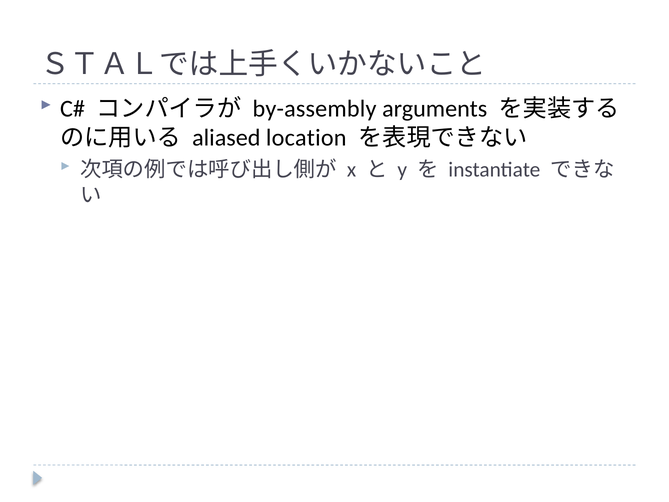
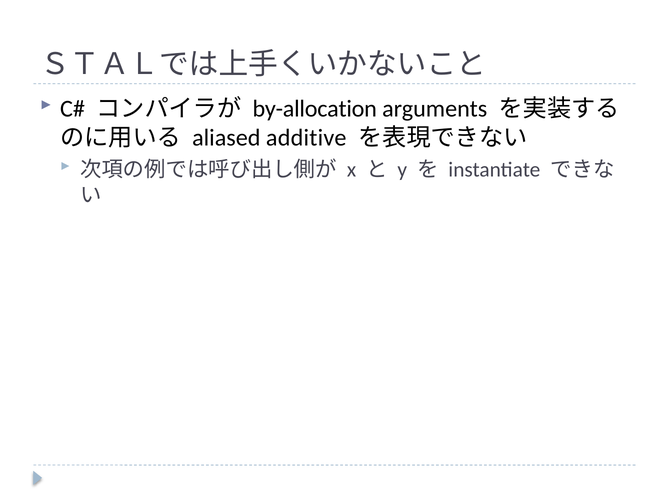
by-assembly: by-assembly -> by-allocation (315, 109)
location: location -> additive (306, 138)
